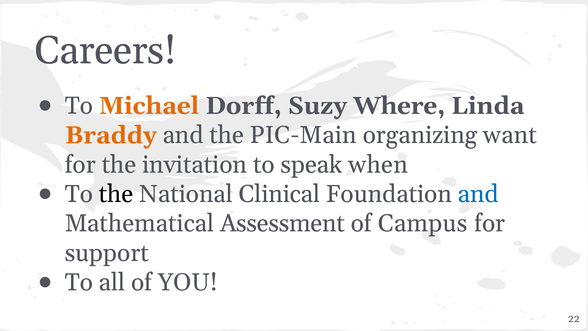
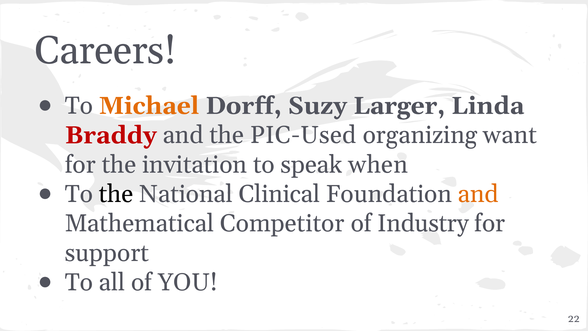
Where: Where -> Larger (399, 106)
Braddy colour: orange -> red (111, 135)
PIC-Main: PIC-Main -> PIC-Used (303, 135)
and colour: blue -> orange (478, 194)
Assessment: Assessment -> Competitor (282, 223)
Campus: Campus -> Industry (423, 223)
